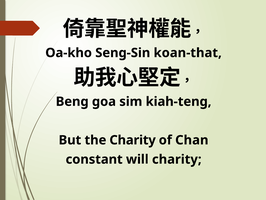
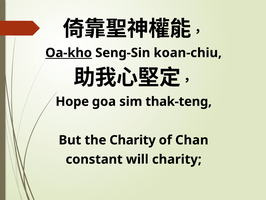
Oa-kho underline: none -> present (69, 53)
koan-that: koan-that -> koan-chiu (188, 53)
Beng: Beng -> Hope (72, 101)
kiah-teng: kiah-teng -> thak-teng (179, 101)
